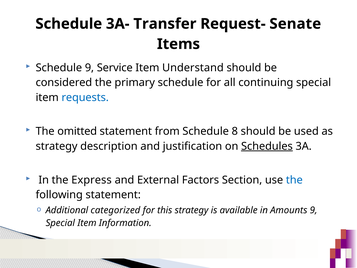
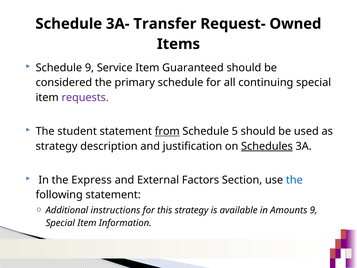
Senate: Senate -> Owned (295, 24)
Understand: Understand -> Guaranteed (193, 68)
requests colour: blue -> purple (85, 97)
omitted: omitted -> student (77, 131)
from underline: none -> present (167, 131)
8: 8 -> 5 (235, 131)
categorized: categorized -> instructions (115, 210)
